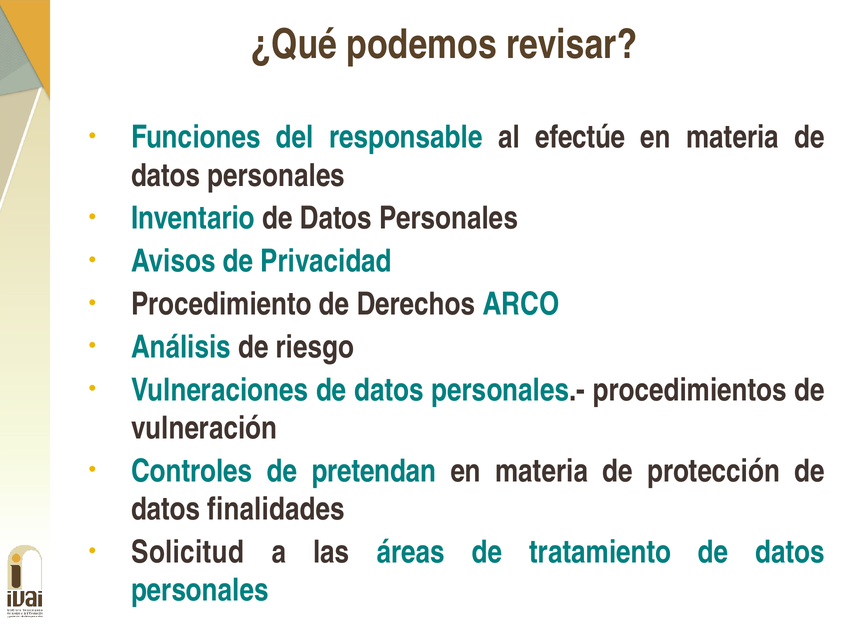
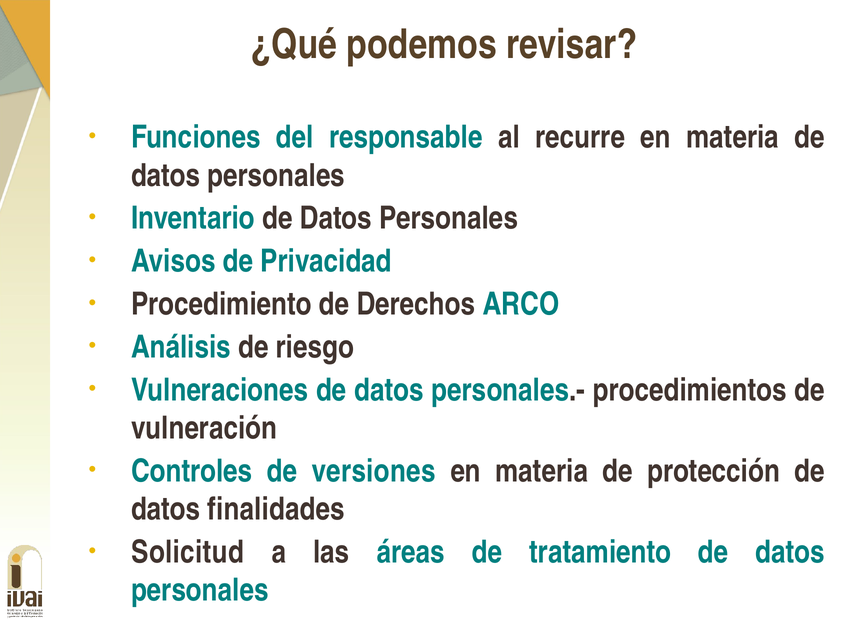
efectúe: efectúe -> recurre (580, 137)
pretendan: pretendan -> versiones (374, 471)
